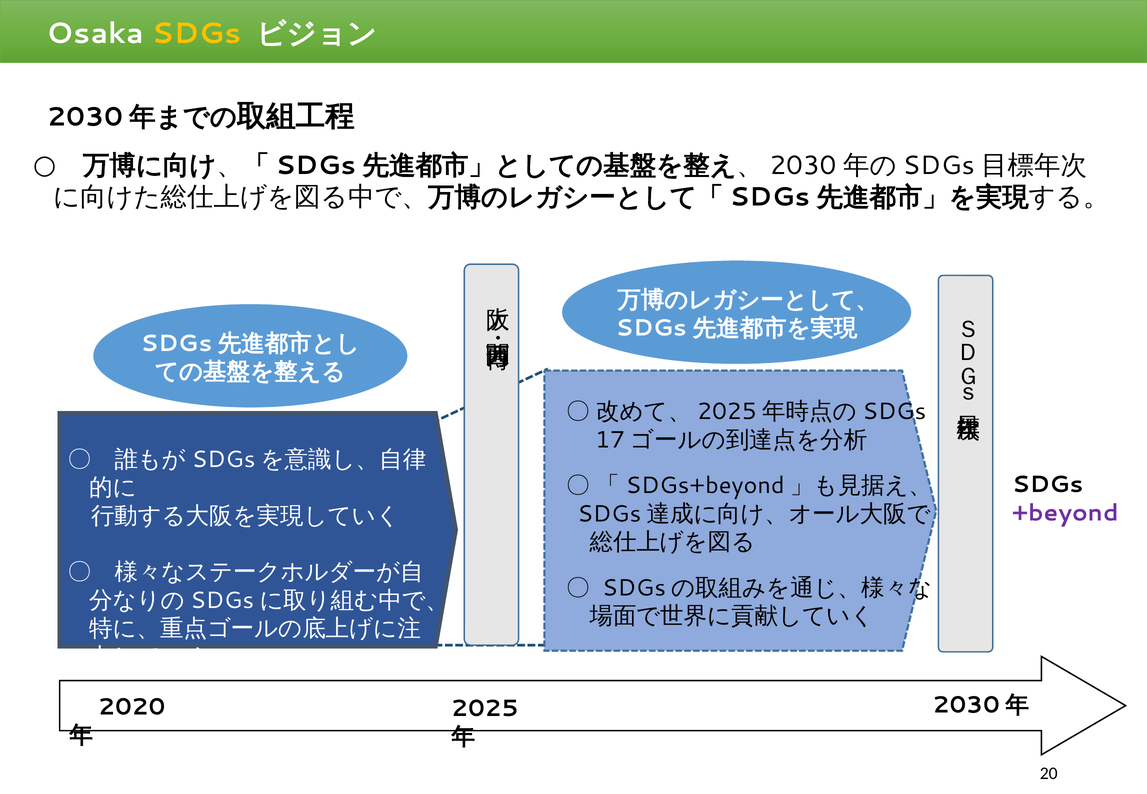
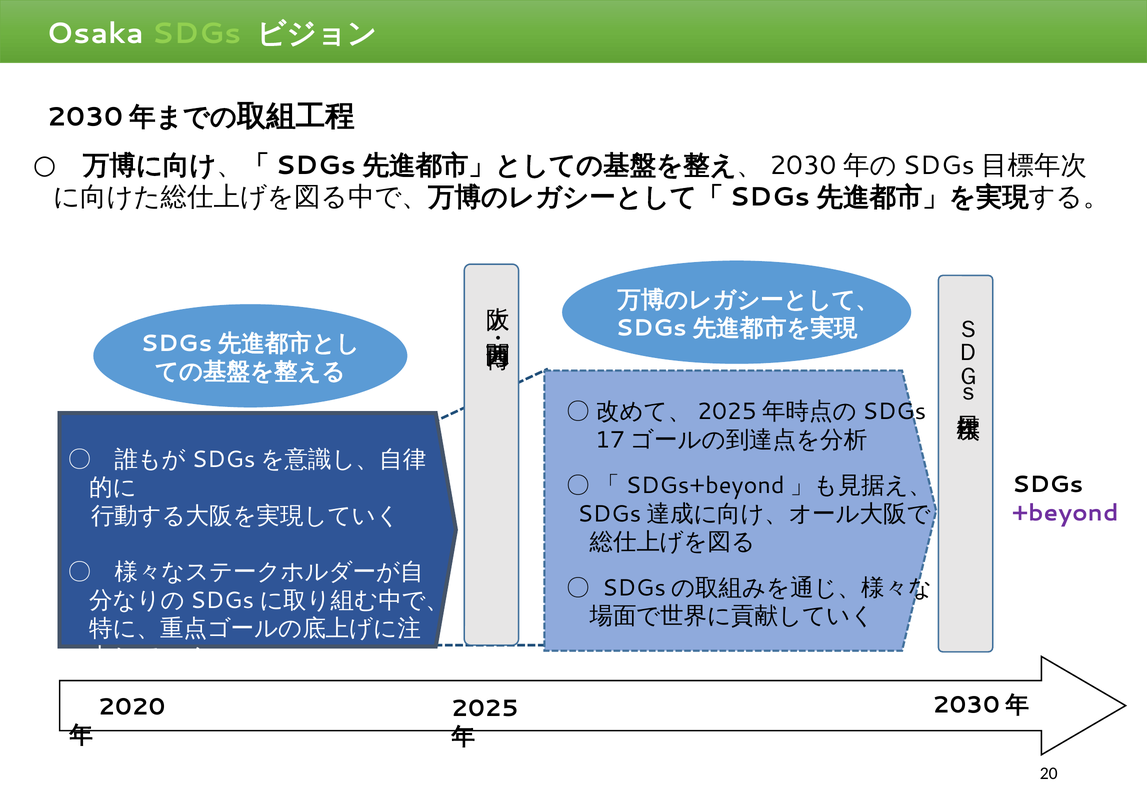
SDGs colour: yellow -> light green (197, 33)
